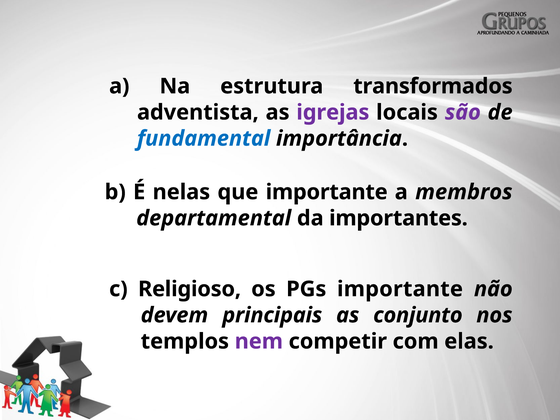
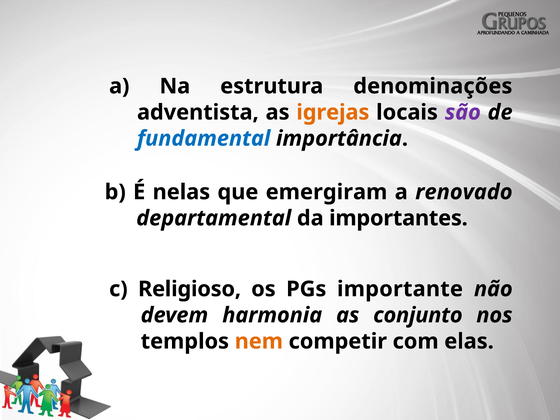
transformados: transformados -> denominações (433, 86)
igrejas colour: purple -> orange (333, 112)
que importante: importante -> emergiram (327, 192)
membros: membros -> renovado (464, 192)
principais: principais -> harmonia (272, 315)
nem colour: purple -> orange (259, 341)
